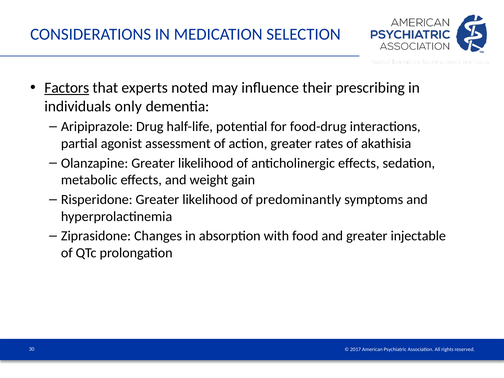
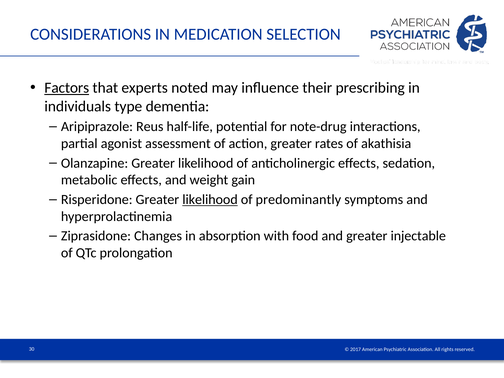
only: only -> type (128, 106)
Drug: Drug -> Reus (150, 127)
food-drug: food-drug -> note-drug (318, 127)
likelihood underline: none -> present (210, 200)
